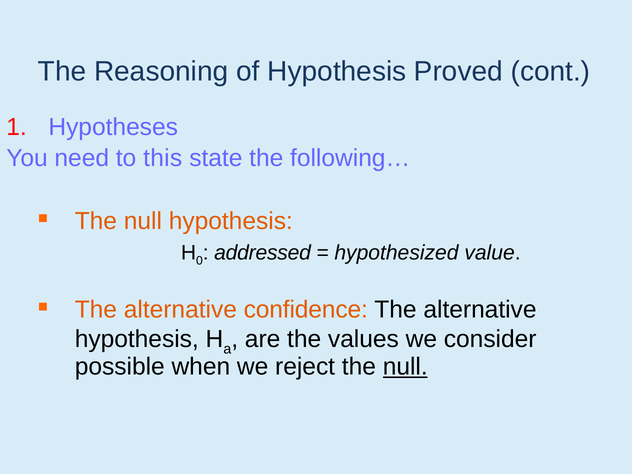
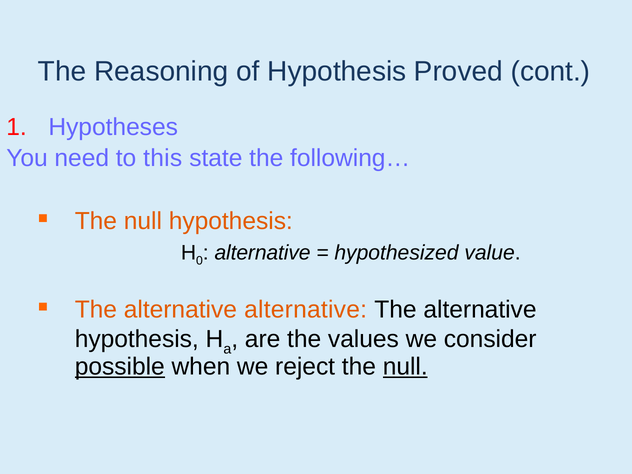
addressed: addressed -> alternative (263, 253)
alternative confidence: confidence -> alternative (306, 310)
possible underline: none -> present (120, 367)
